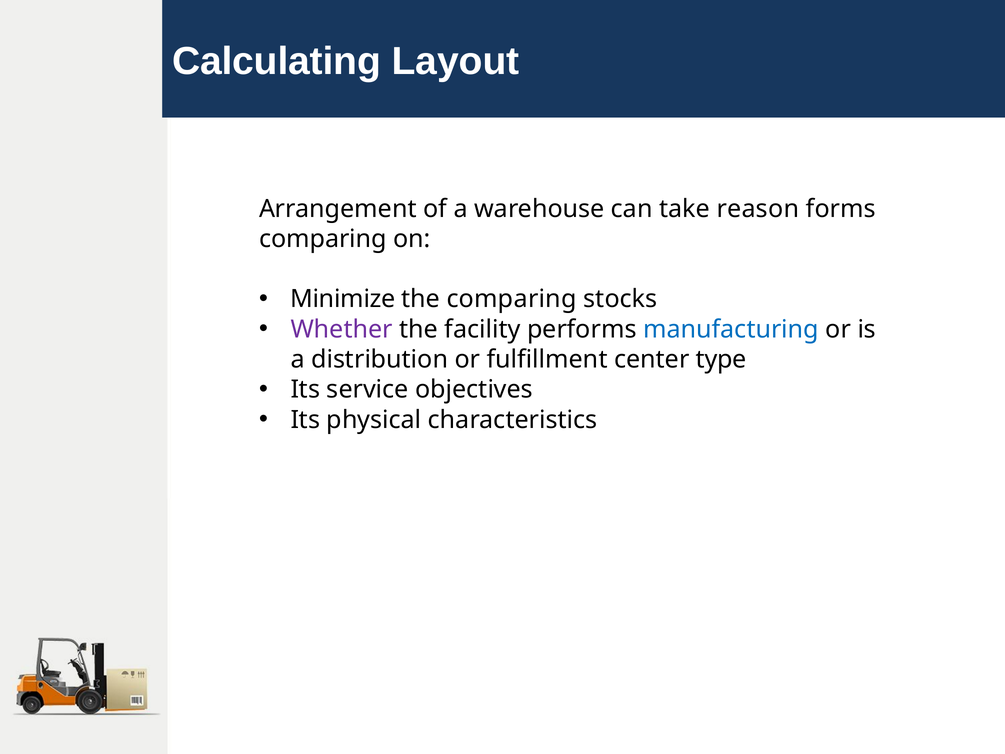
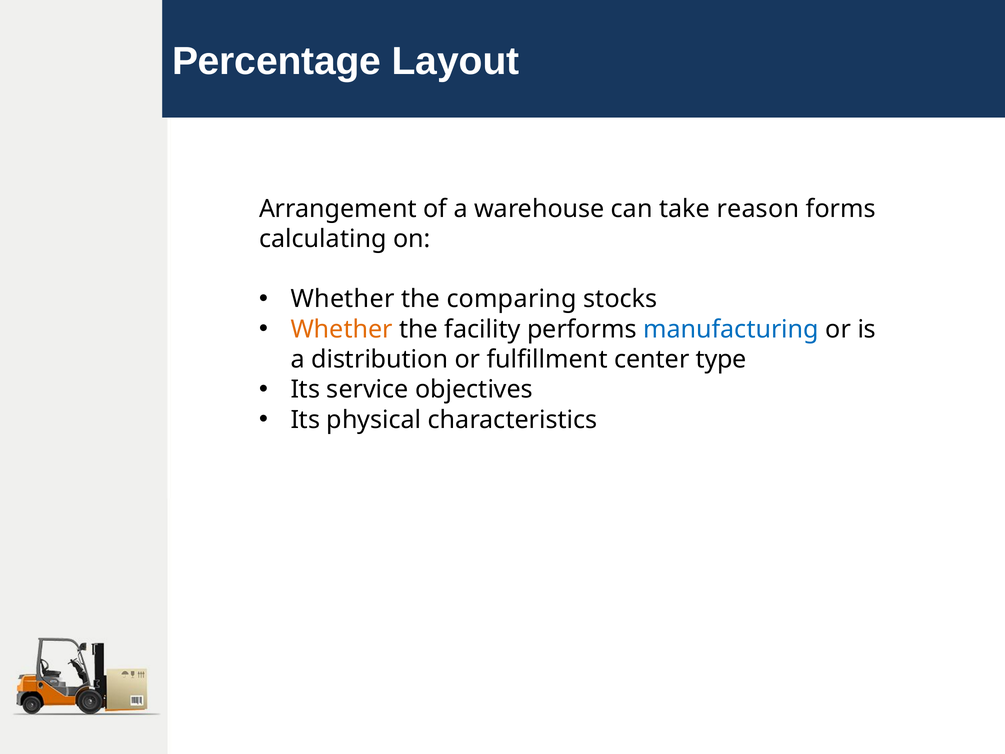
Calculating: Calculating -> Percentage (277, 61)
comparing: comparing -> calculating (323, 239)
Minimize: Minimize -> Whether (343, 299)
Whether colour: purple -> orange (342, 329)
